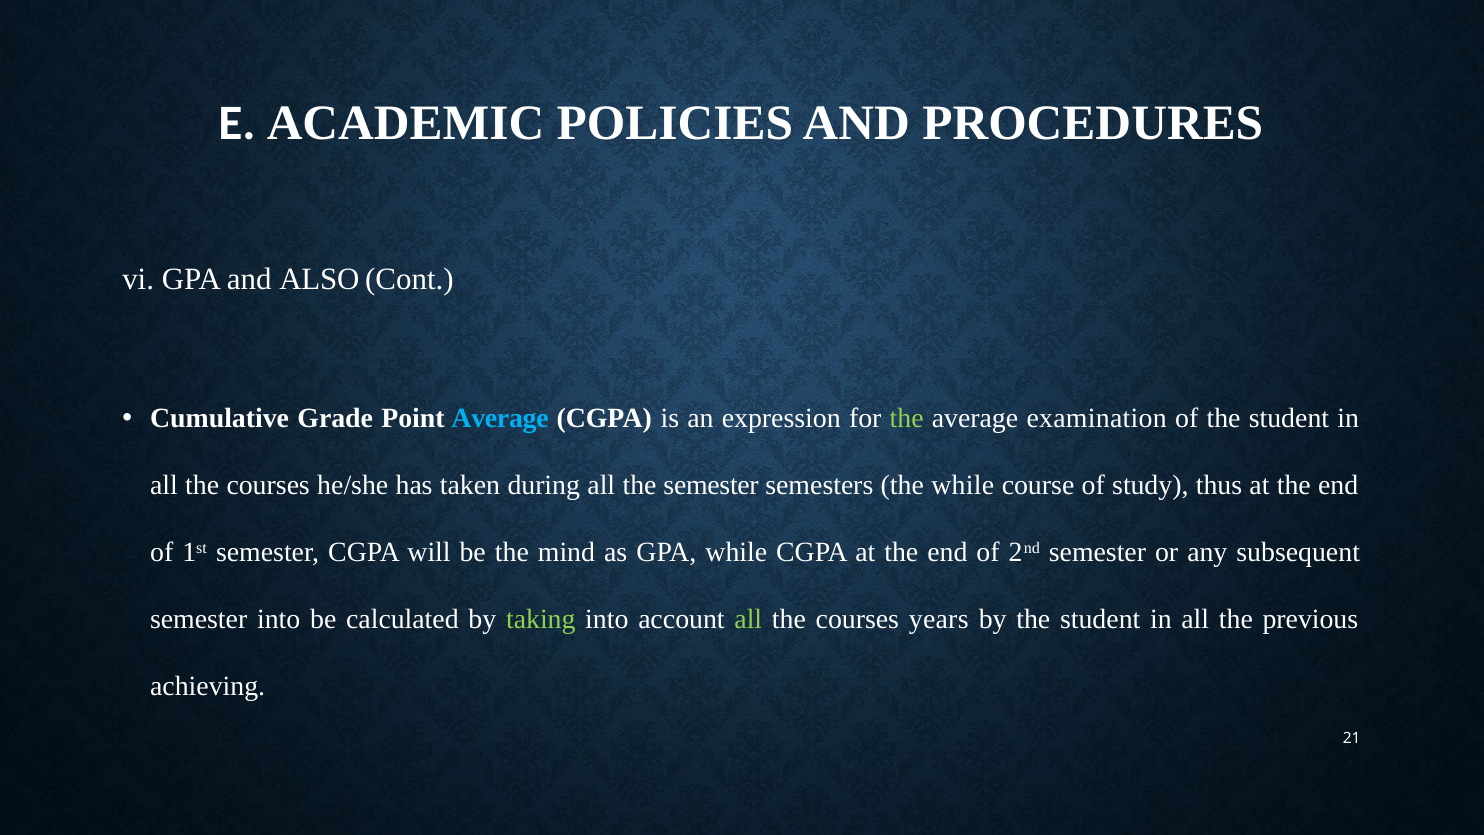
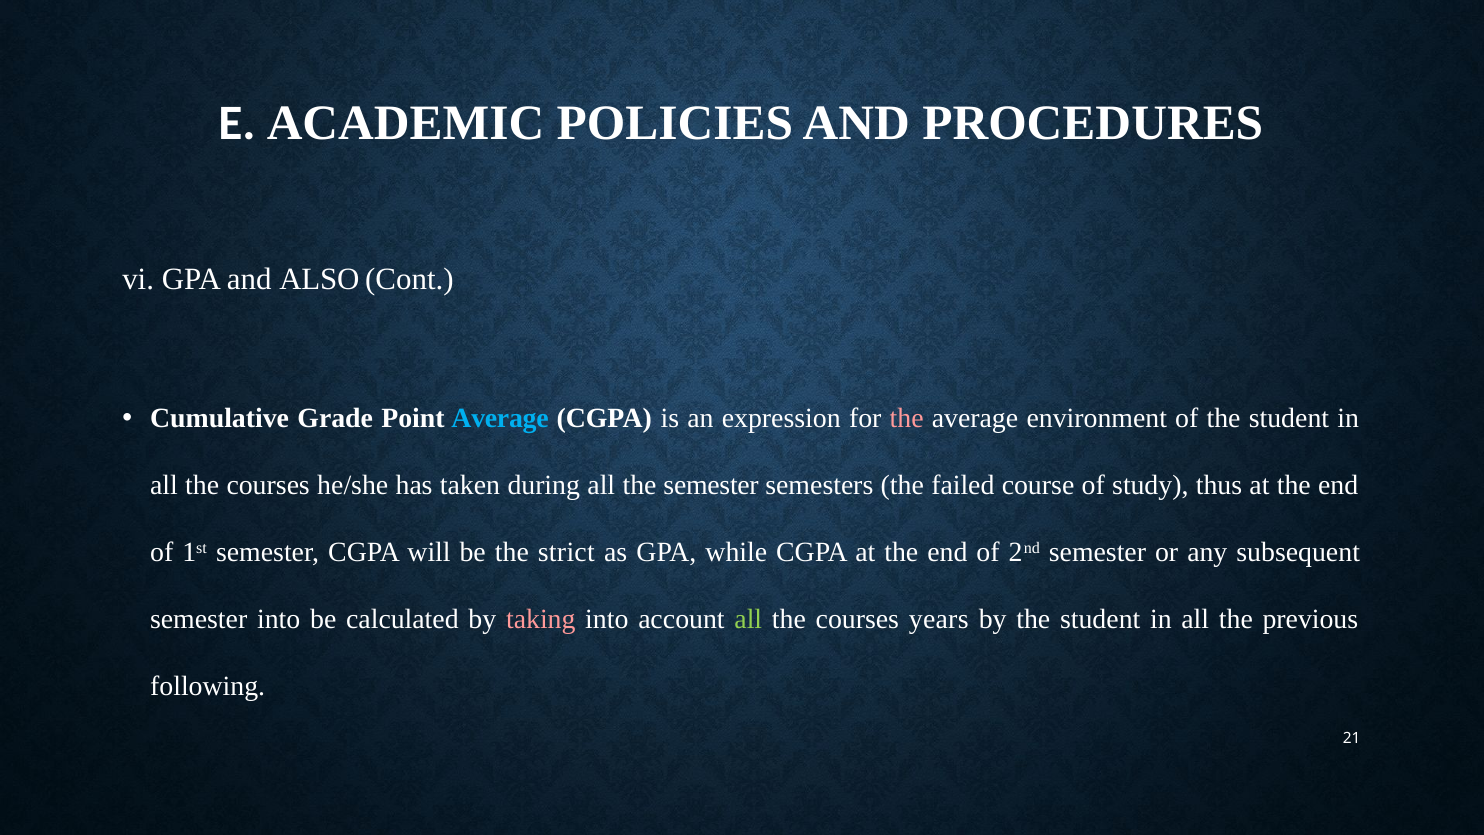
the colour: light green -> pink (907, 419)
examination: examination -> environment (1097, 419)
the while: while -> failed (963, 485)
mind: mind -> strict (566, 552)
taking colour: light green -> pink (541, 619)
achieving: achieving -> following (208, 686)
